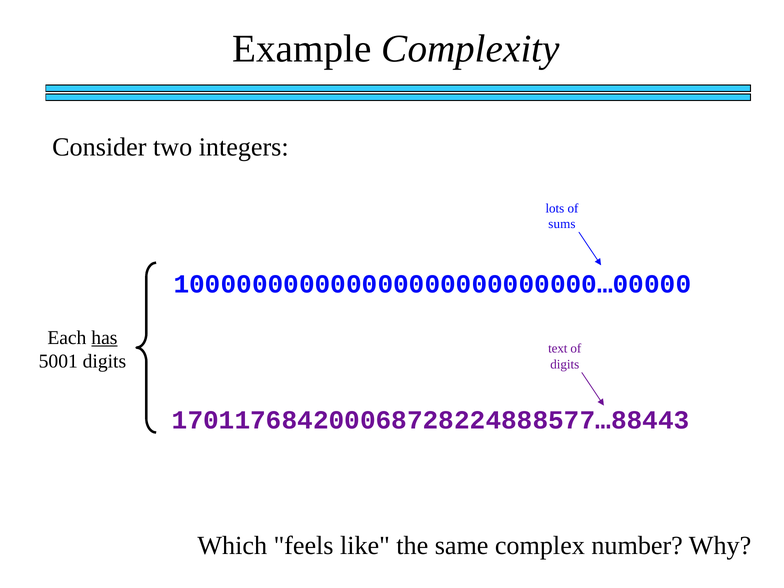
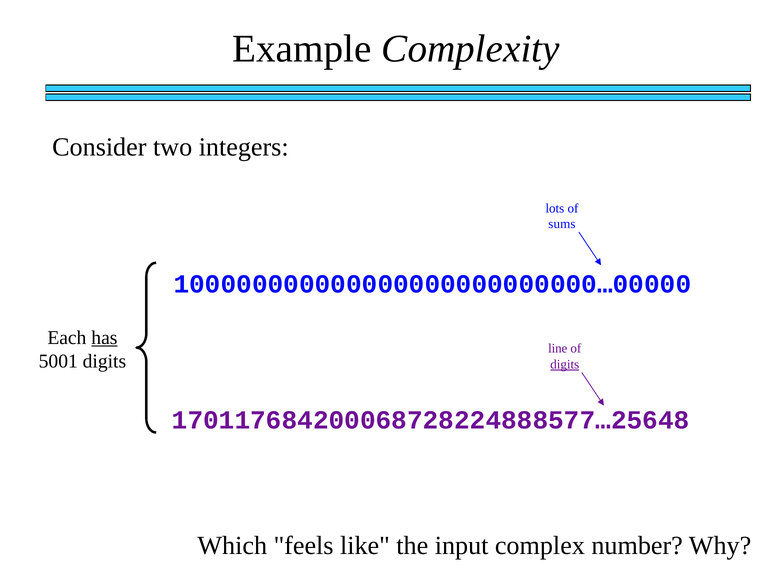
text: text -> line (558, 349)
digits underline: none -> present (565, 364)
170117684200068728224888577…88443: 170117684200068728224888577…88443 -> 170117684200068728224888577…25648 (431, 420)
same: same -> input (462, 546)
